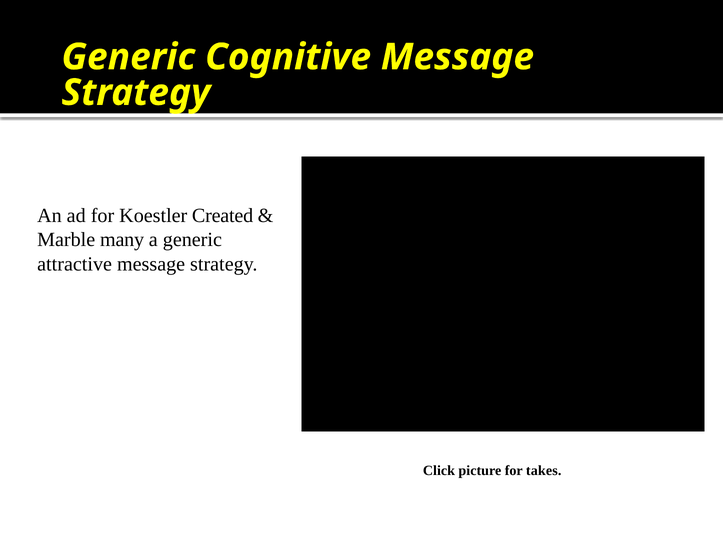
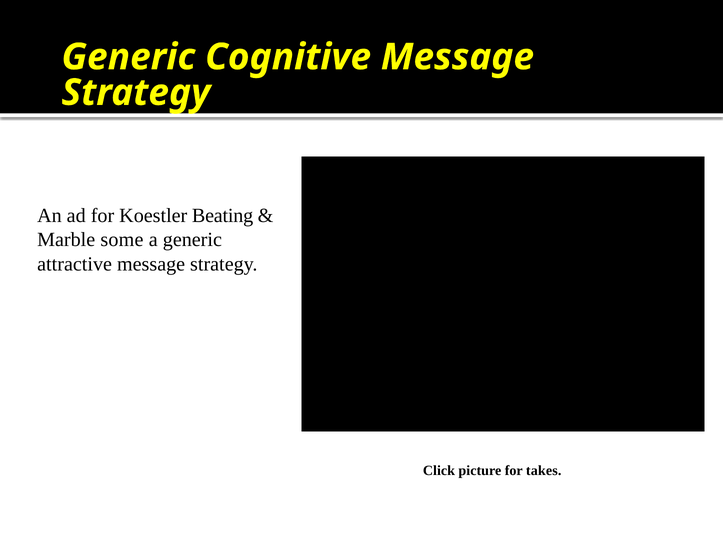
Created: Created -> Beating (223, 216)
many: many -> some (122, 240)
